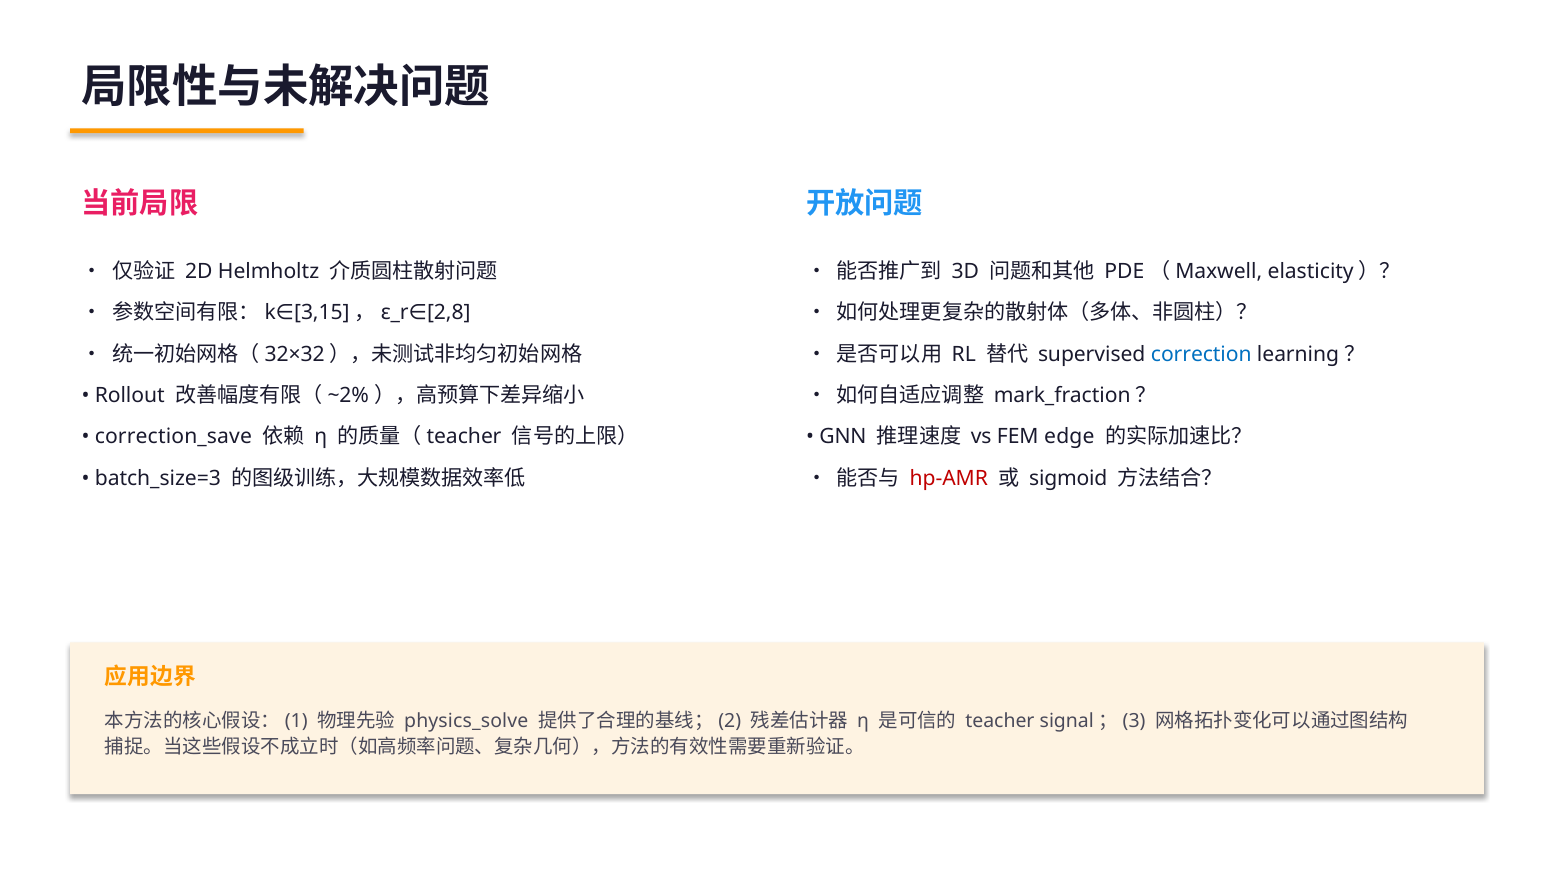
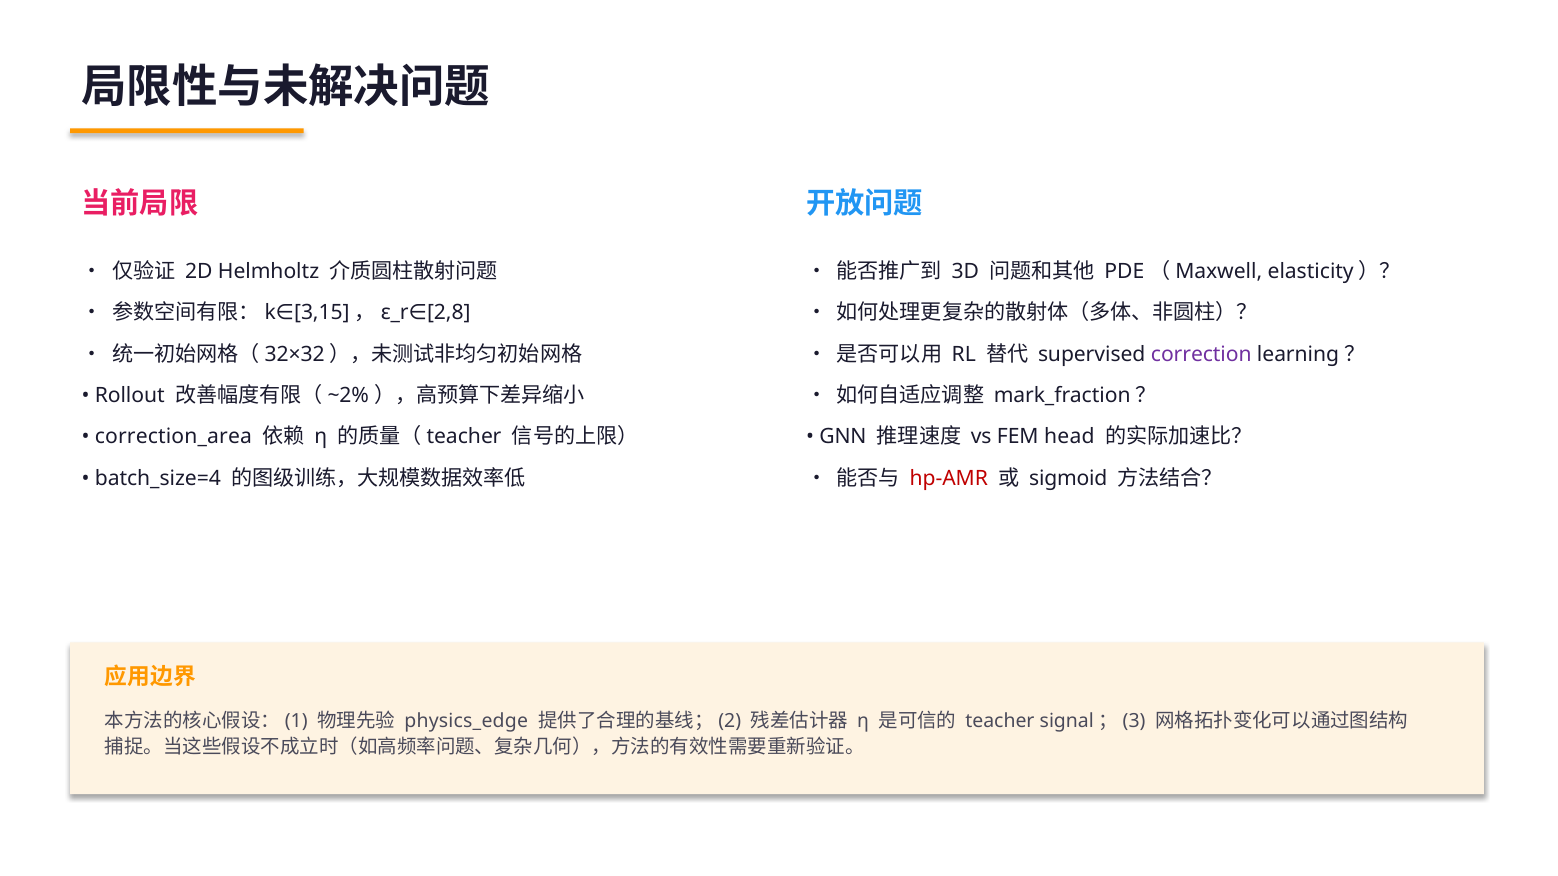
correction colour: blue -> purple (1201, 354)
correction_save: correction_save -> correction_area (173, 437)
edge: edge -> head (1069, 437)
batch_size=3: batch_size=3 -> batch_size=4 (158, 479)
physics_solve: physics_solve -> physics_edge (466, 722)
